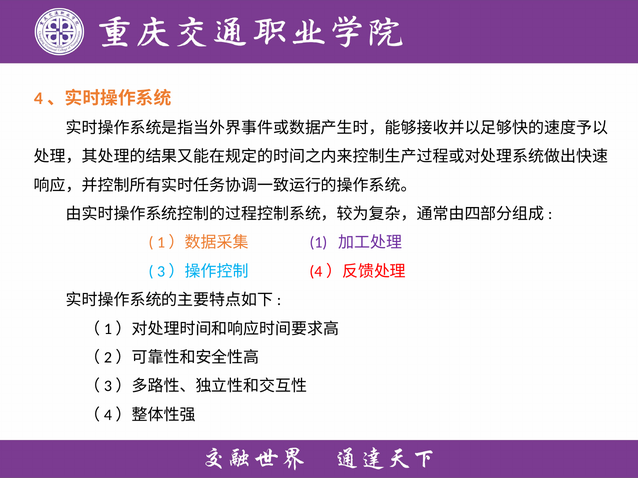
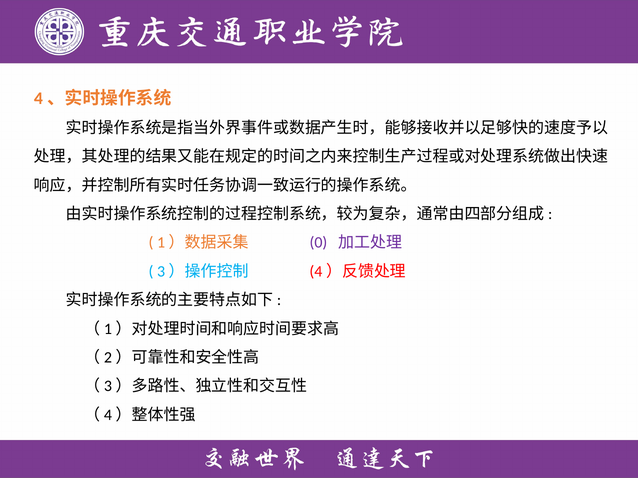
1: 1 -> 0 (318, 243)
